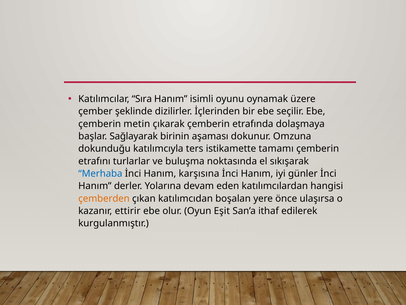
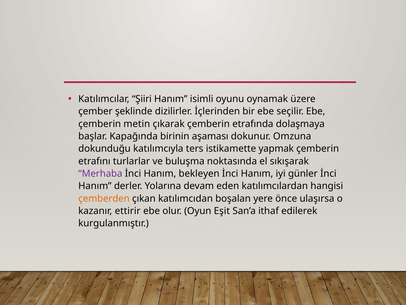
Sıra: Sıra -> Şiiri (142, 99)
Sağlayarak: Sağlayarak -> Kapağında (134, 136)
tamamı: tamamı -> yapmak (276, 149)
Merhaba colour: blue -> purple (100, 173)
karşısına: karşısına -> bekleyen (199, 173)
